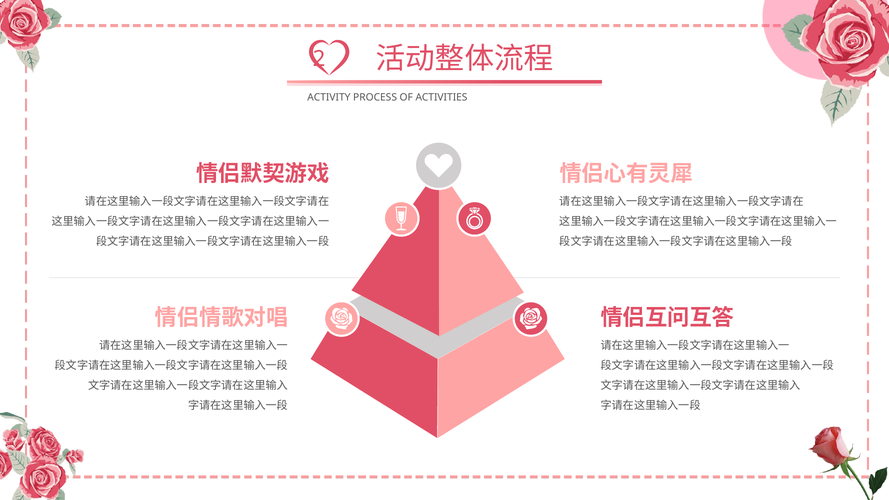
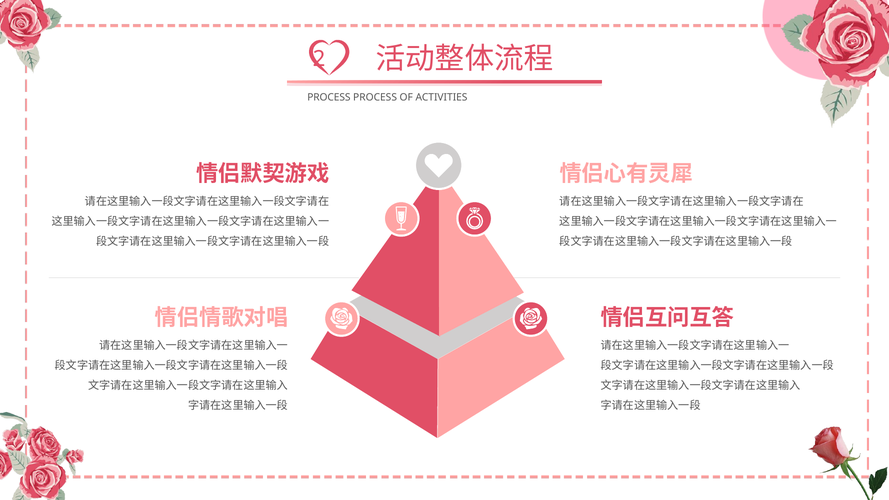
ACTIVITY: ACTIVITY -> PROCESS (329, 98)
